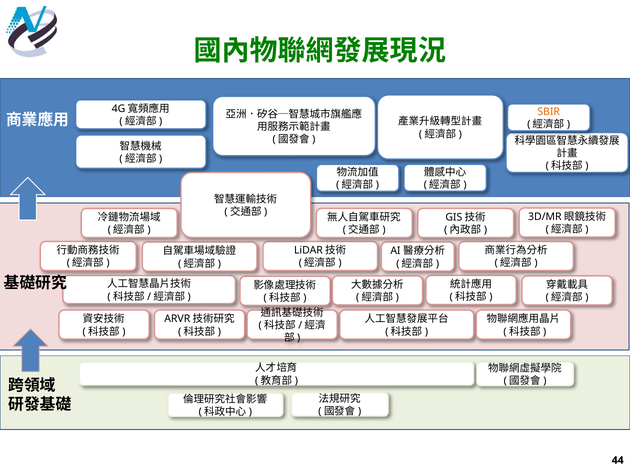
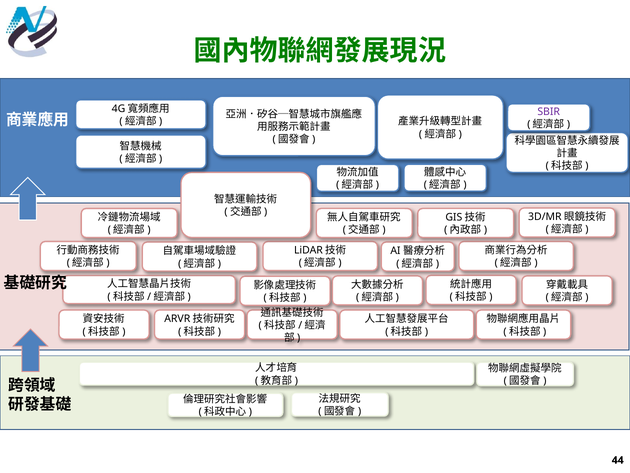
SBIR colour: orange -> purple (549, 112)
